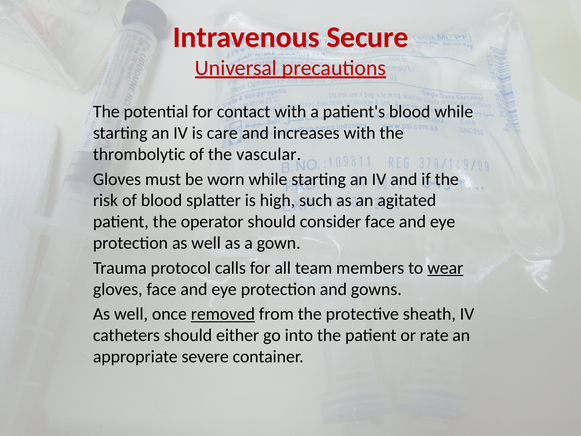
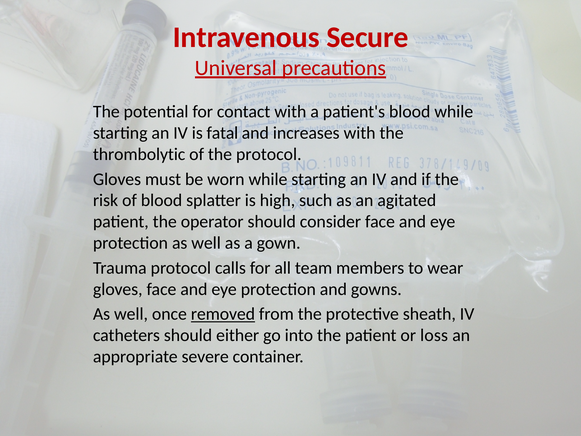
care: care -> fatal (222, 133)
the vascular: vascular -> protocol (269, 154)
wear underline: present -> none (445, 268)
rate: rate -> loss (434, 335)
